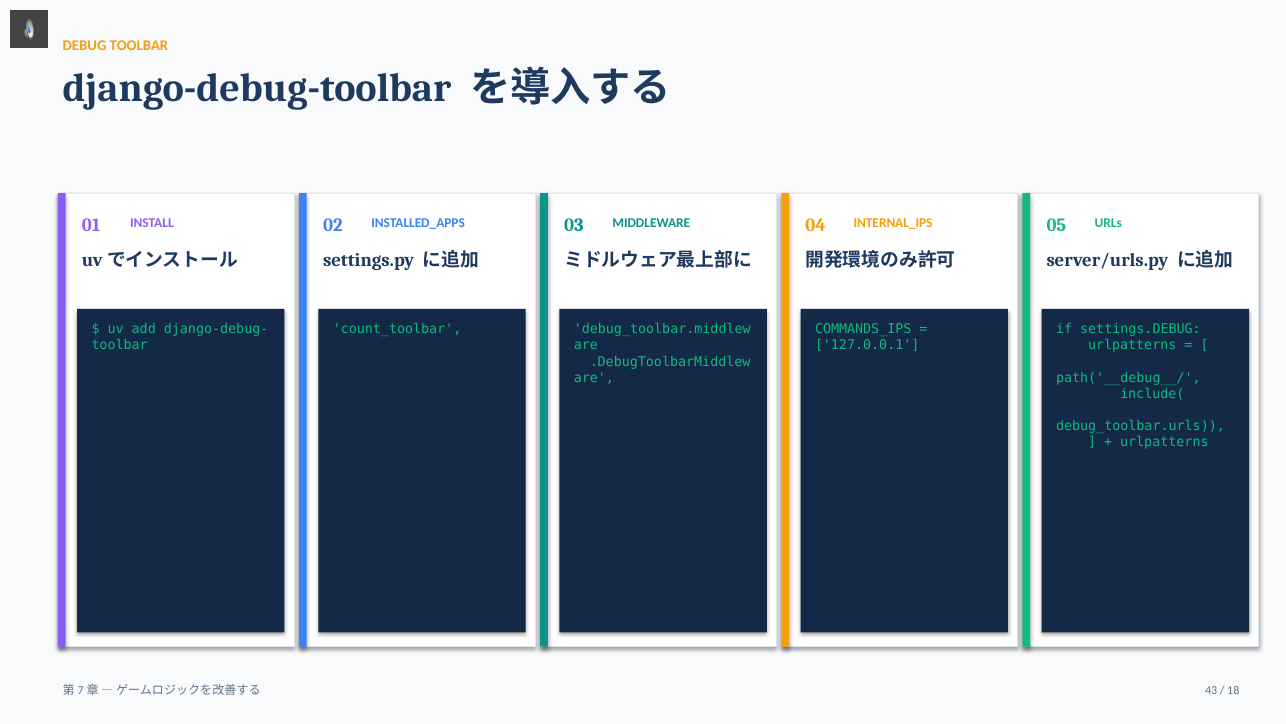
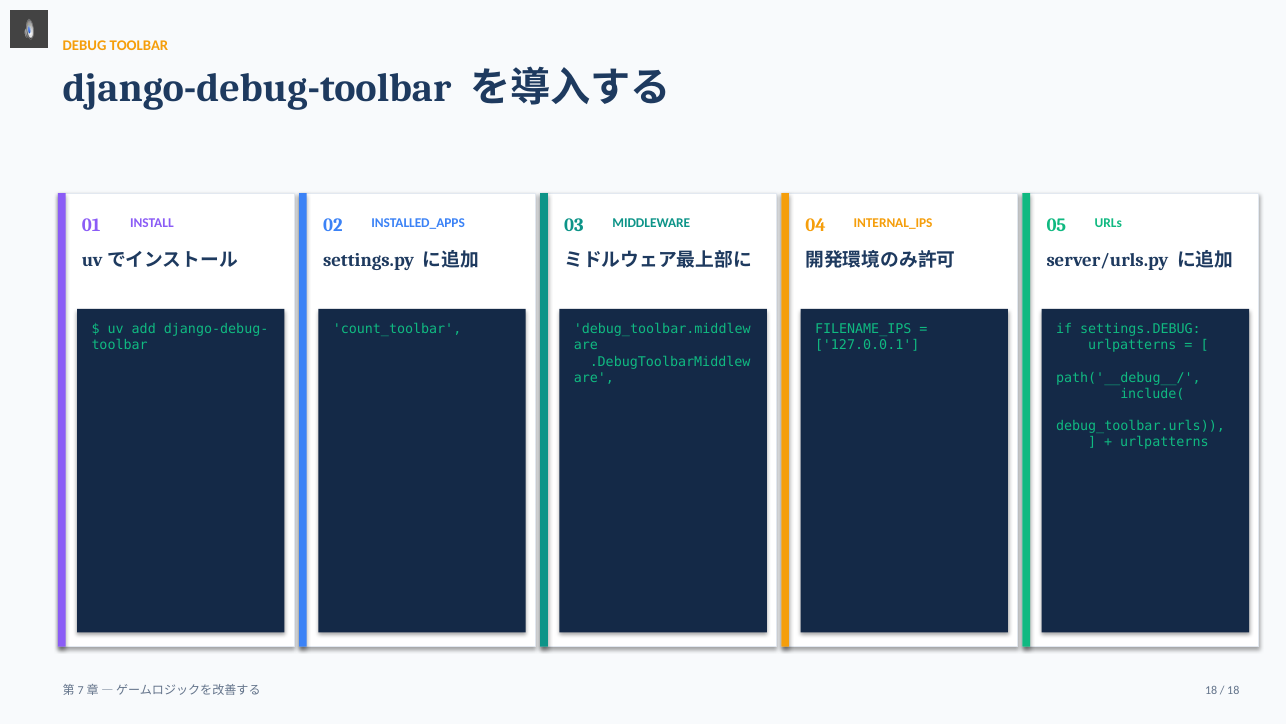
COMMANDS_IPS: COMMANDS_IPS -> FILENAME_IPS (863, 329)
43: 43 -> 18 (1211, 690)
